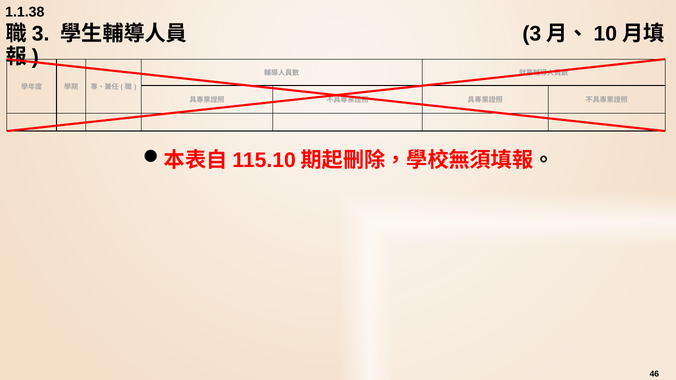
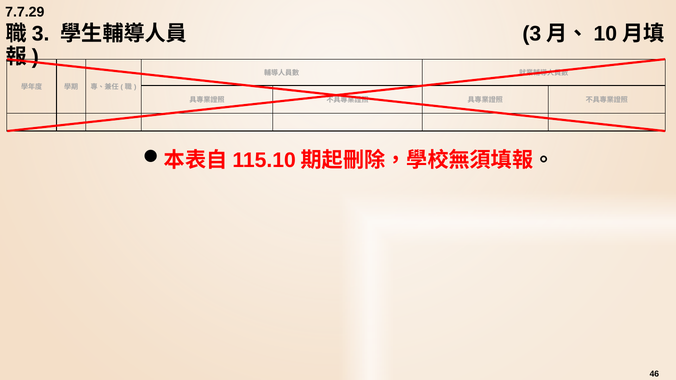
1.1.38: 1.1.38 -> 7.7.29 (25, 12)
